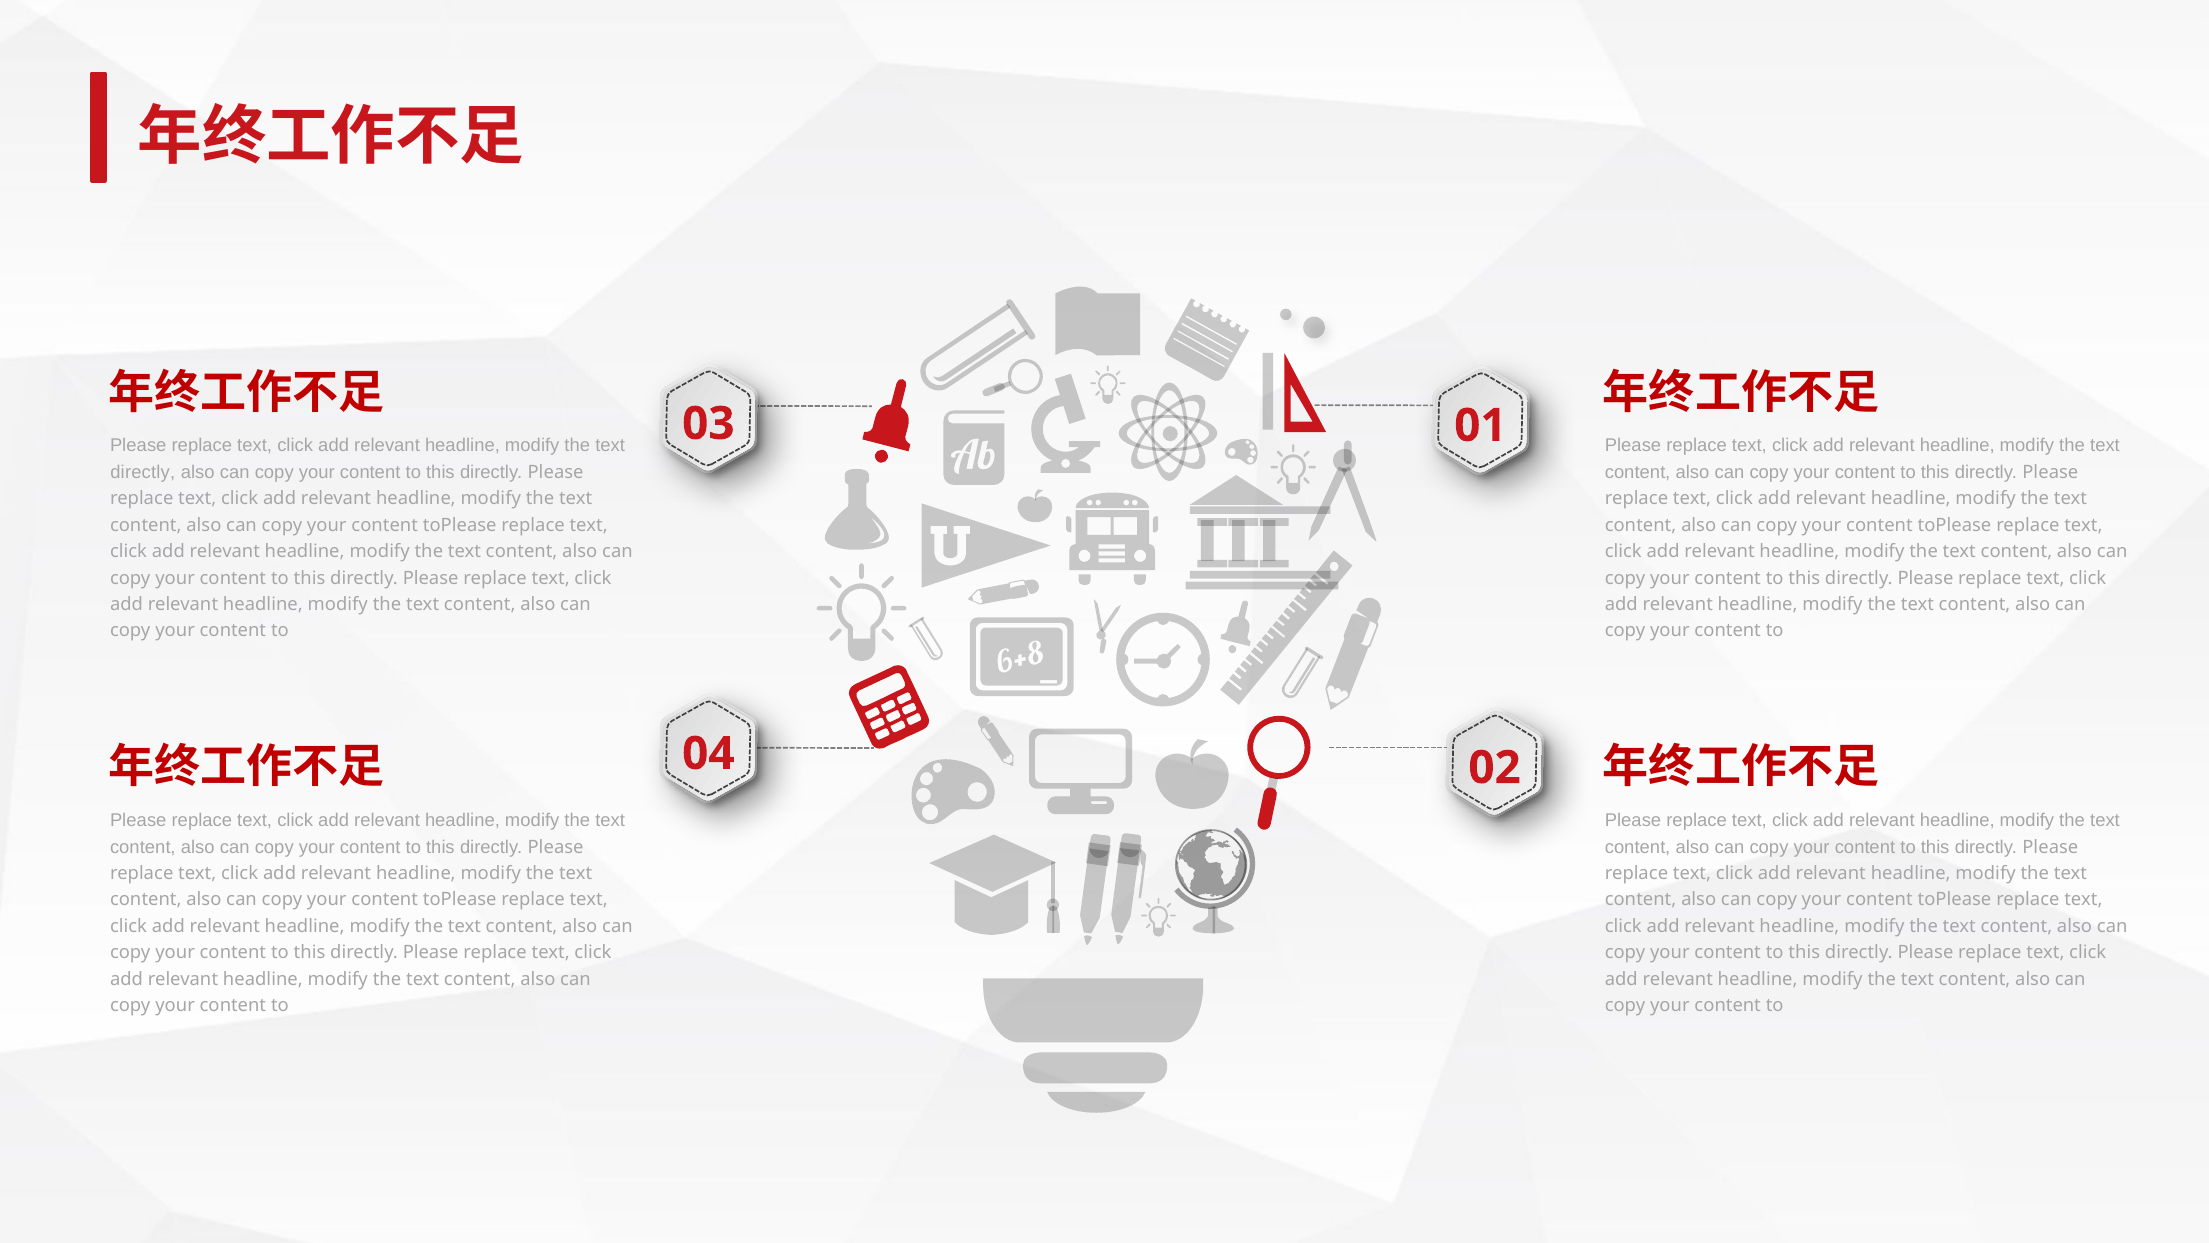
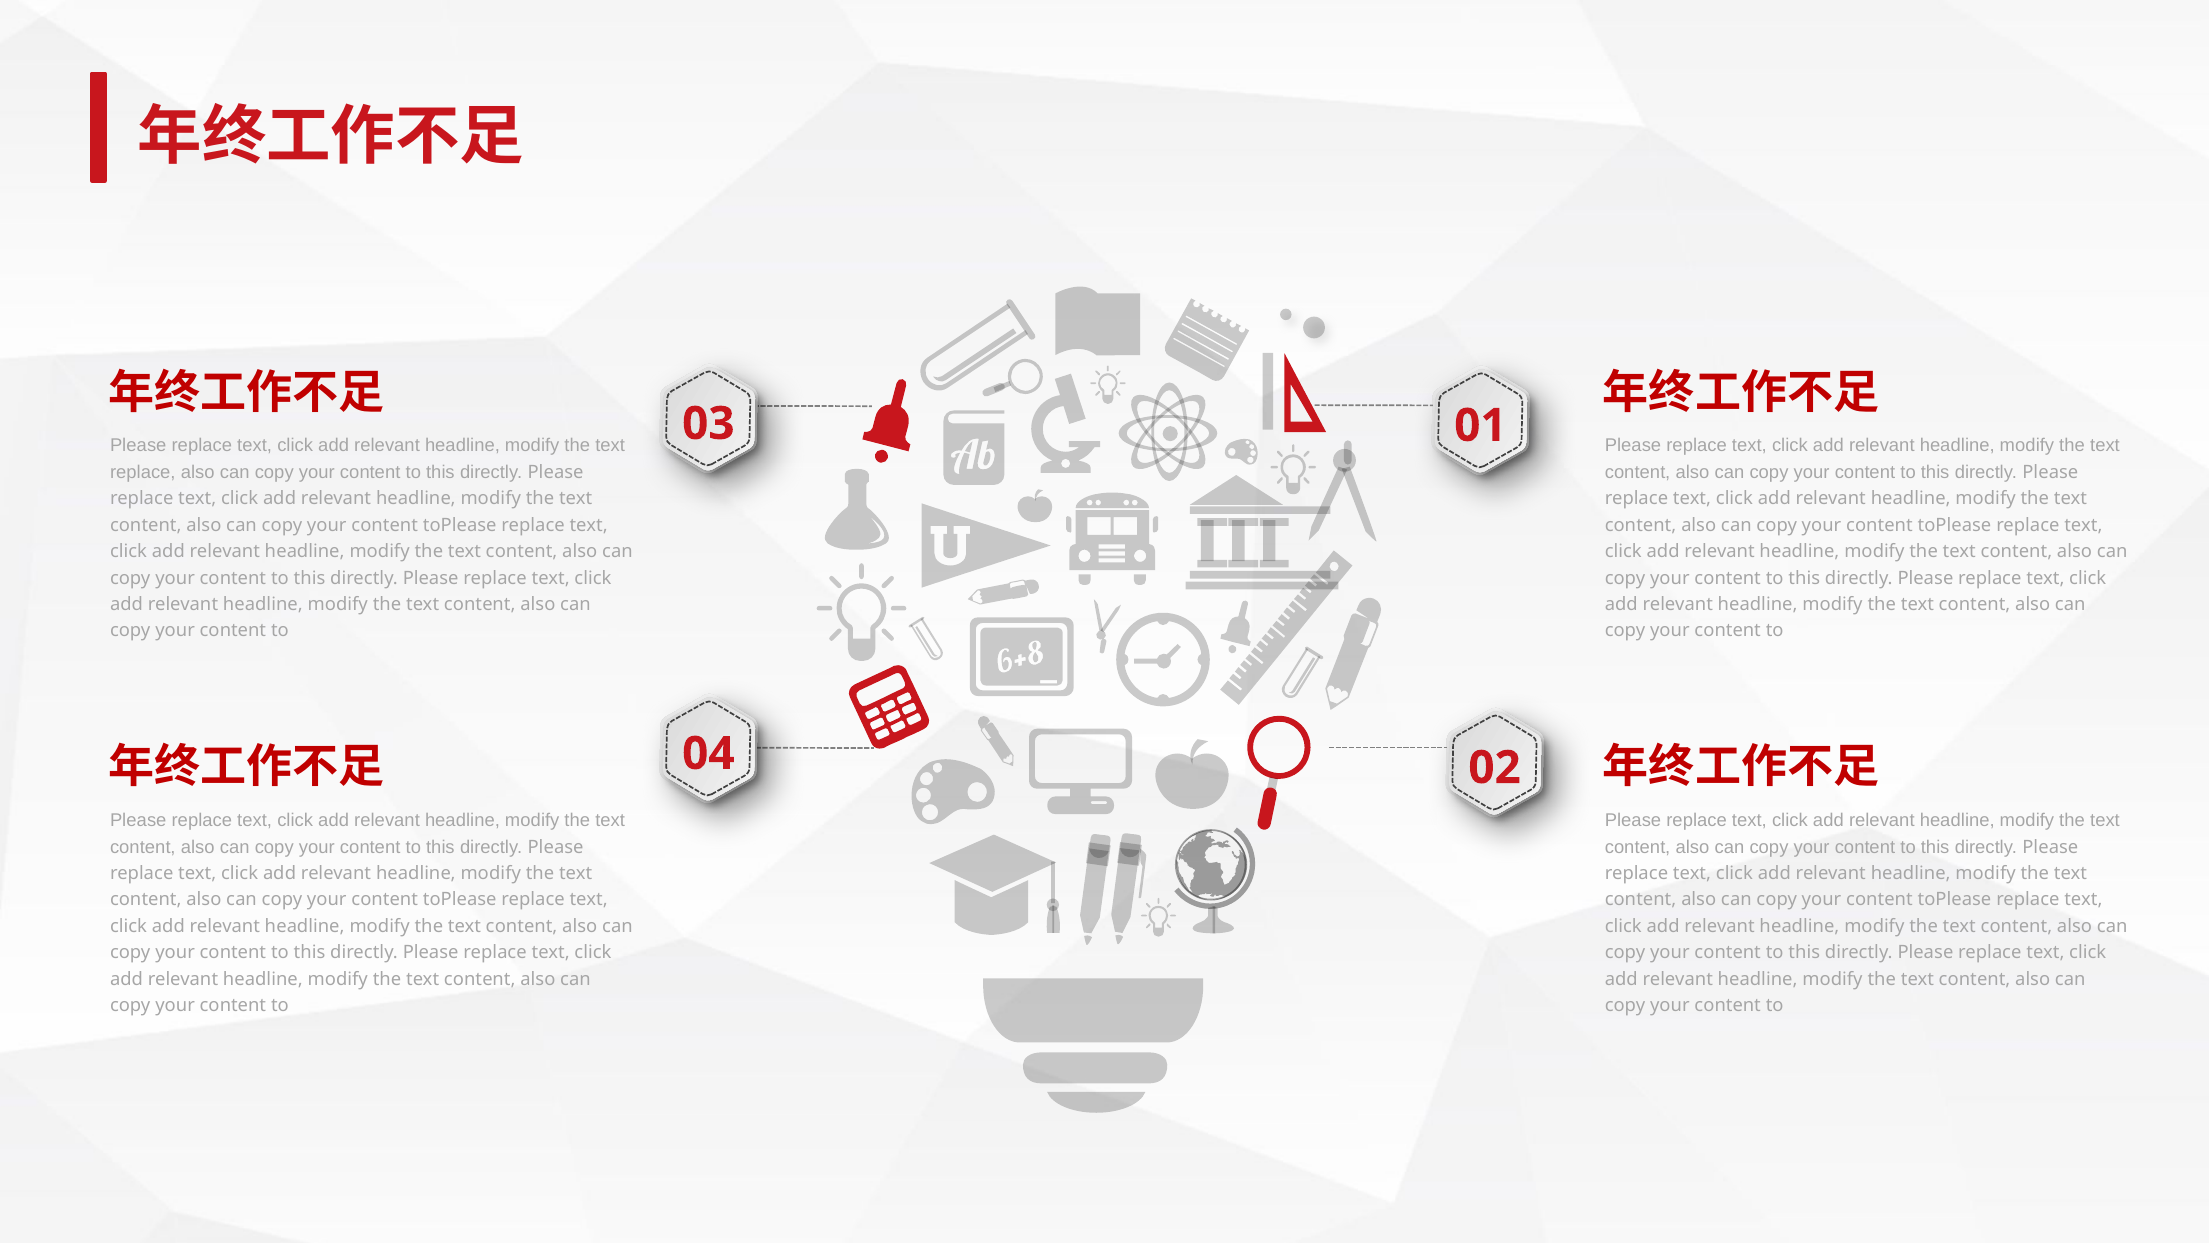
directly: directly -> replace (143, 472)
